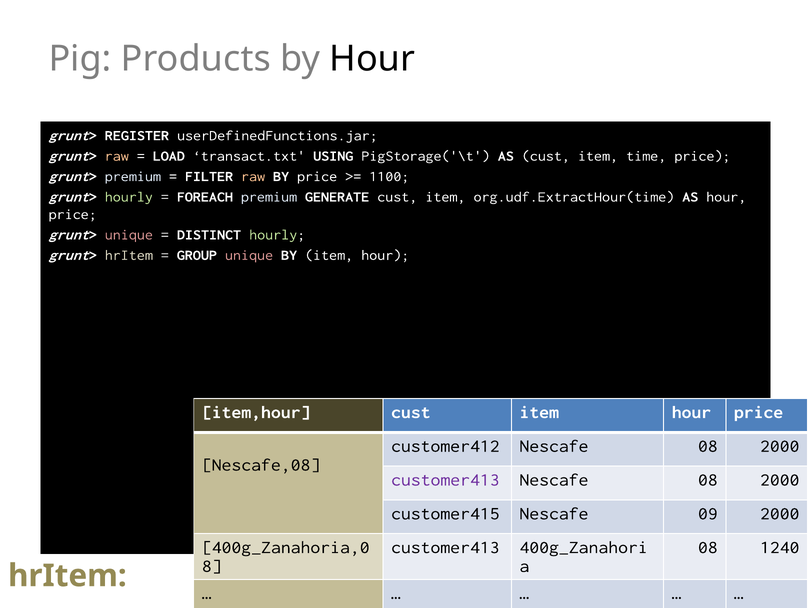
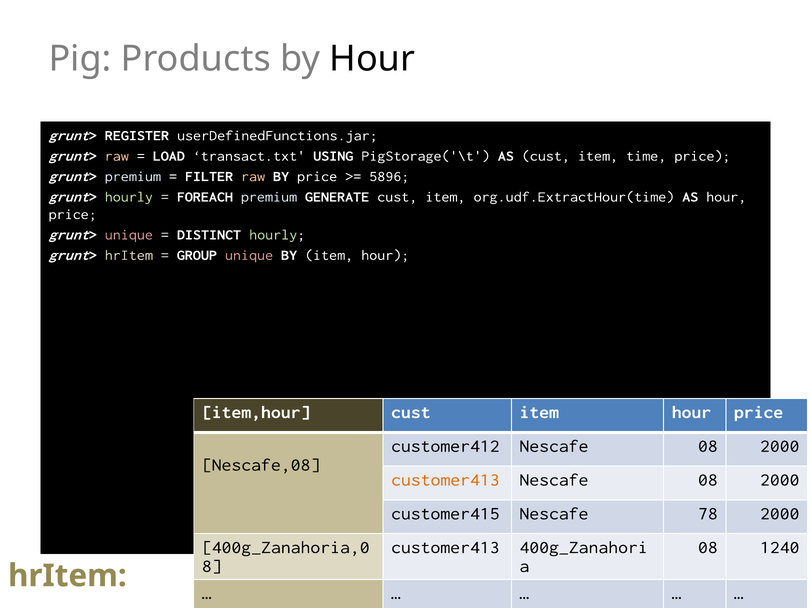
1100: 1100 -> 5896 (389, 176)
customer413 colour: purple -> orange (445, 480)
09: 09 -> 78 (708, 514)
